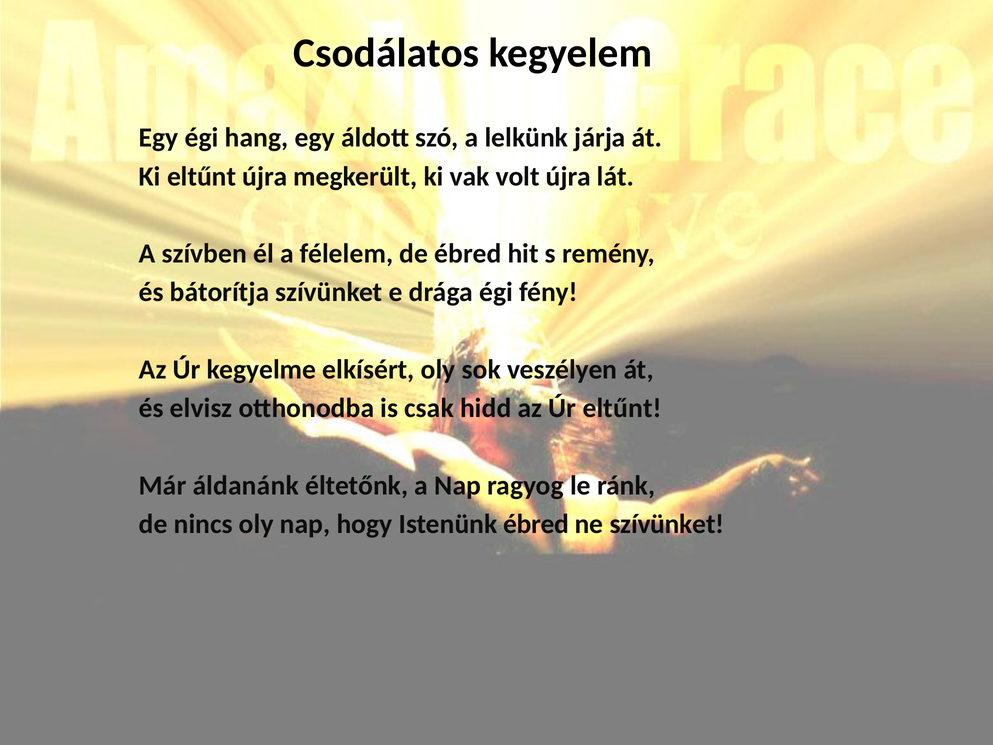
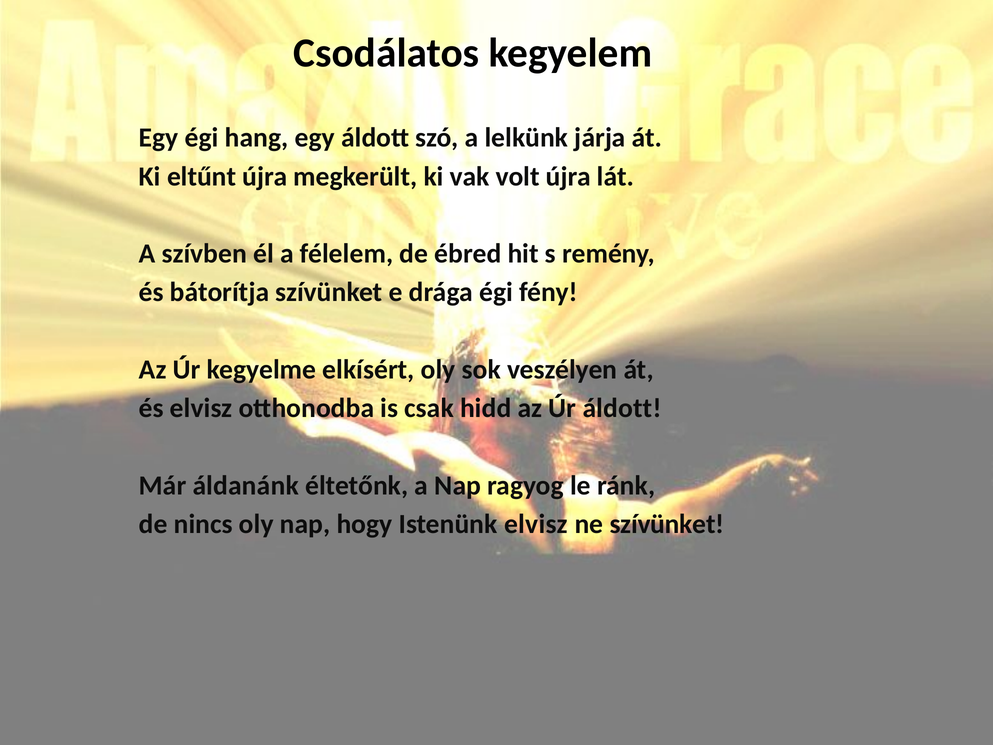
Úr eltűnt: eltűnt -> áldott (622, 408)
Istenünk ébred: ébred -> elvisz (536, 524)
